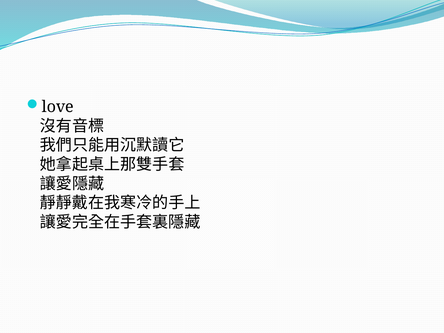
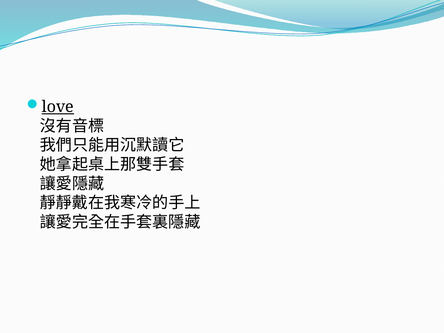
love underline: none -> present (58, 107)
